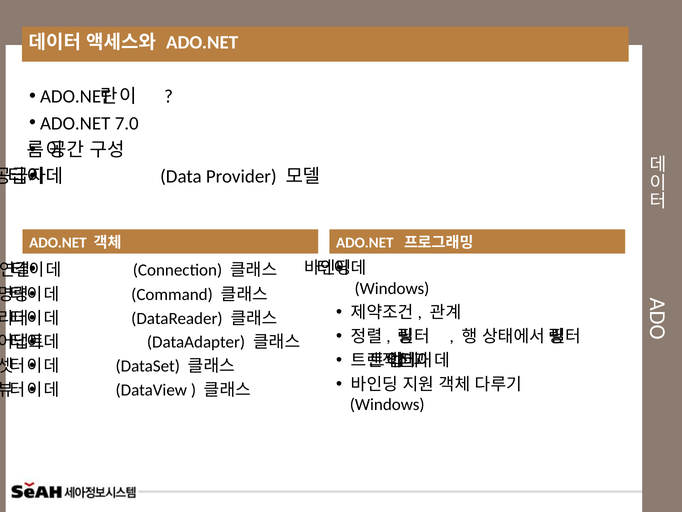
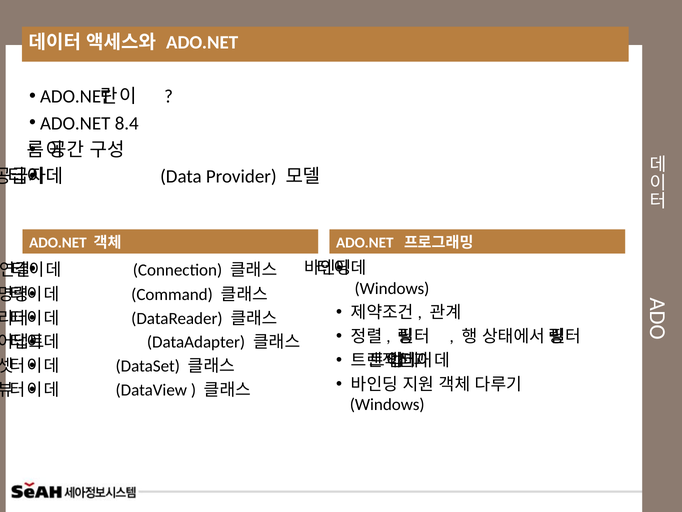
7.0: 7.0 -> 8.4 (127, 123)
